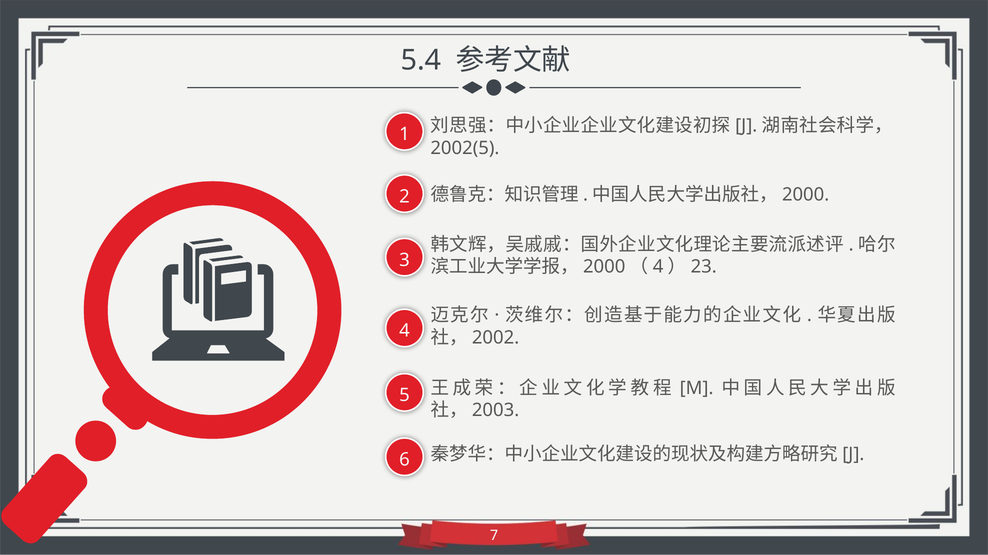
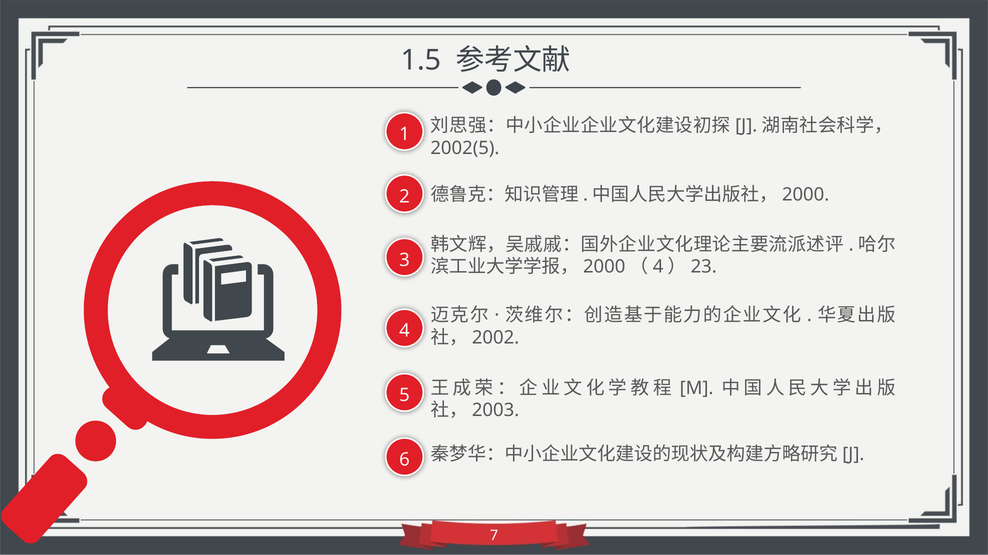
5.4: 5.4 -> 1.5 (421, 60)
